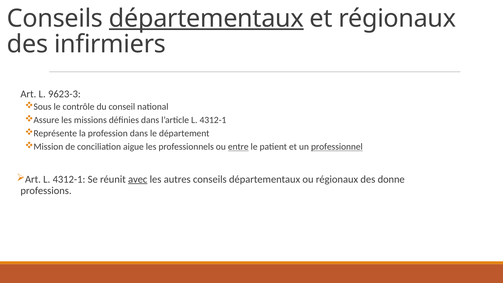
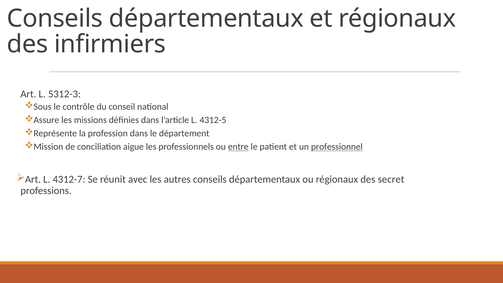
départementaux underline: present -> none (206, 18)
9623-3: 9623-3 -> 5312-3 (64, 94)
l’article L 4312-1: 4312-1 -> 4312-5 (213, 120)
Art L 4312-1: 4312-1 -> 4312-7 (69, 179)
avec underline: present -> none (138, 179)
donne: donne -> secret (391, 179)
